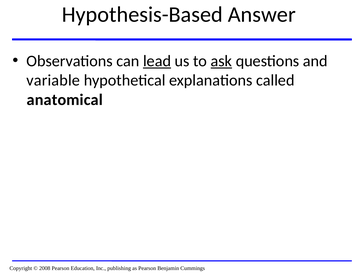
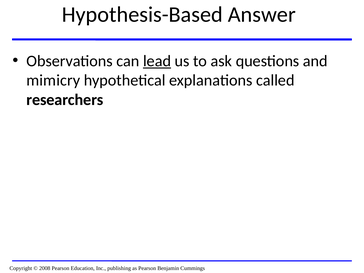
ask underline: present -> none (221, 61)
variable: variable -> mimicry (53, 80)
anatomical: anatomical -> researchers (65, 100)
